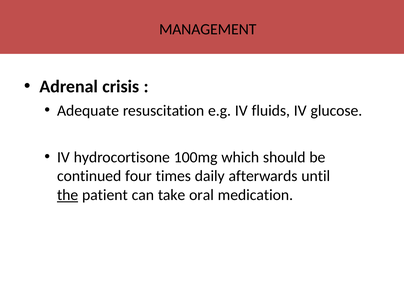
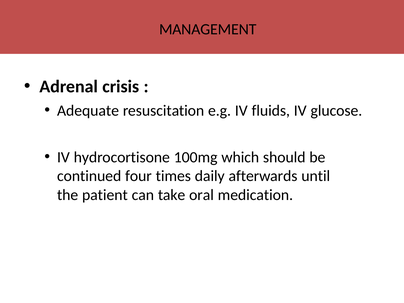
the underline: present -> none (68, 195)
